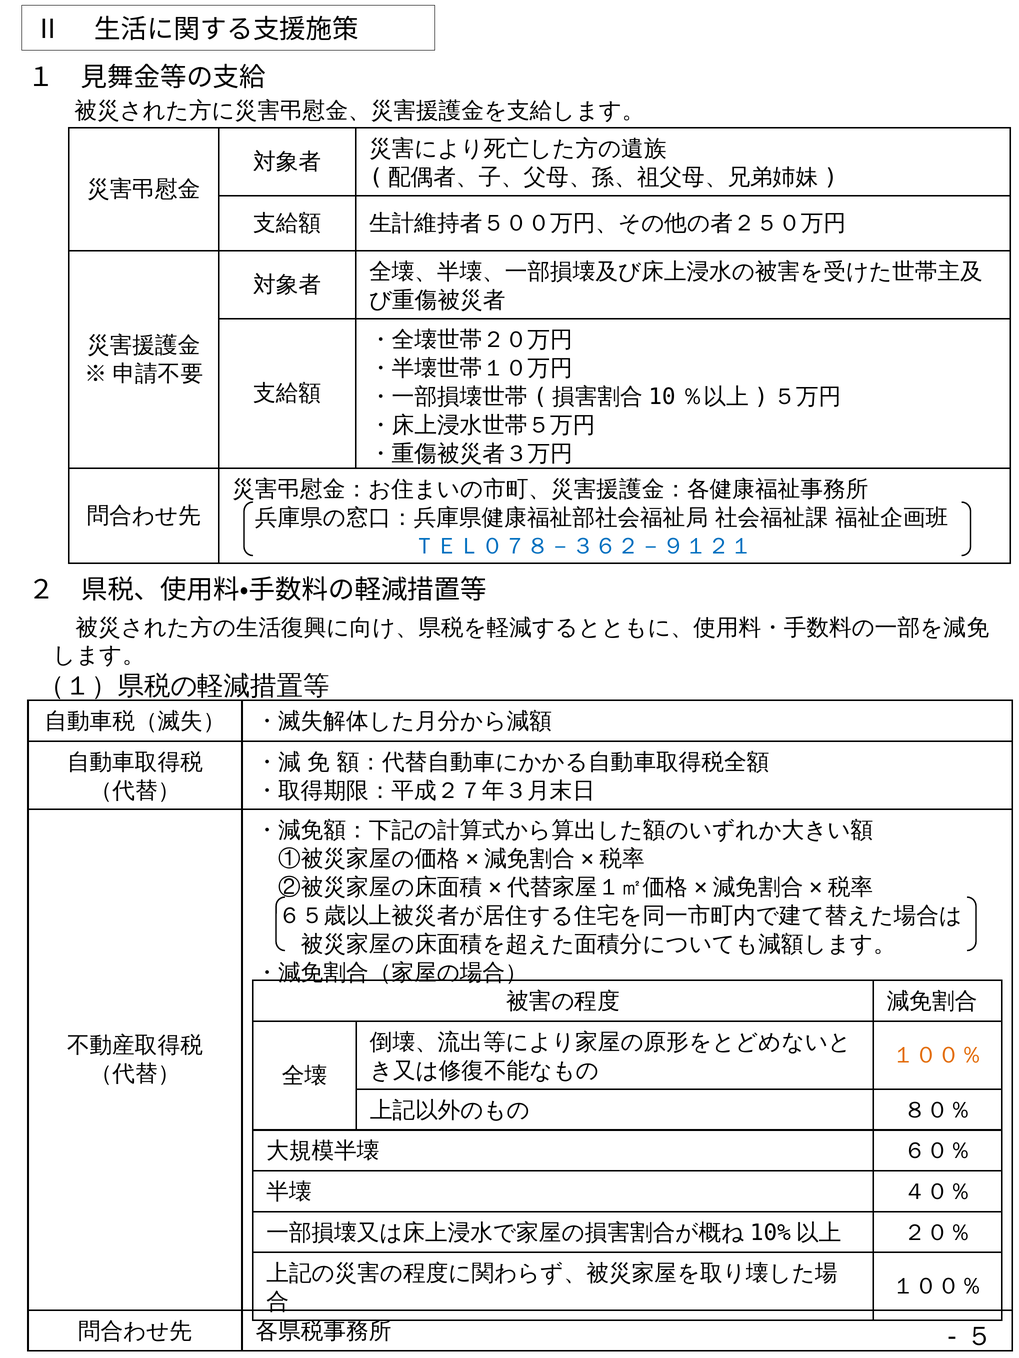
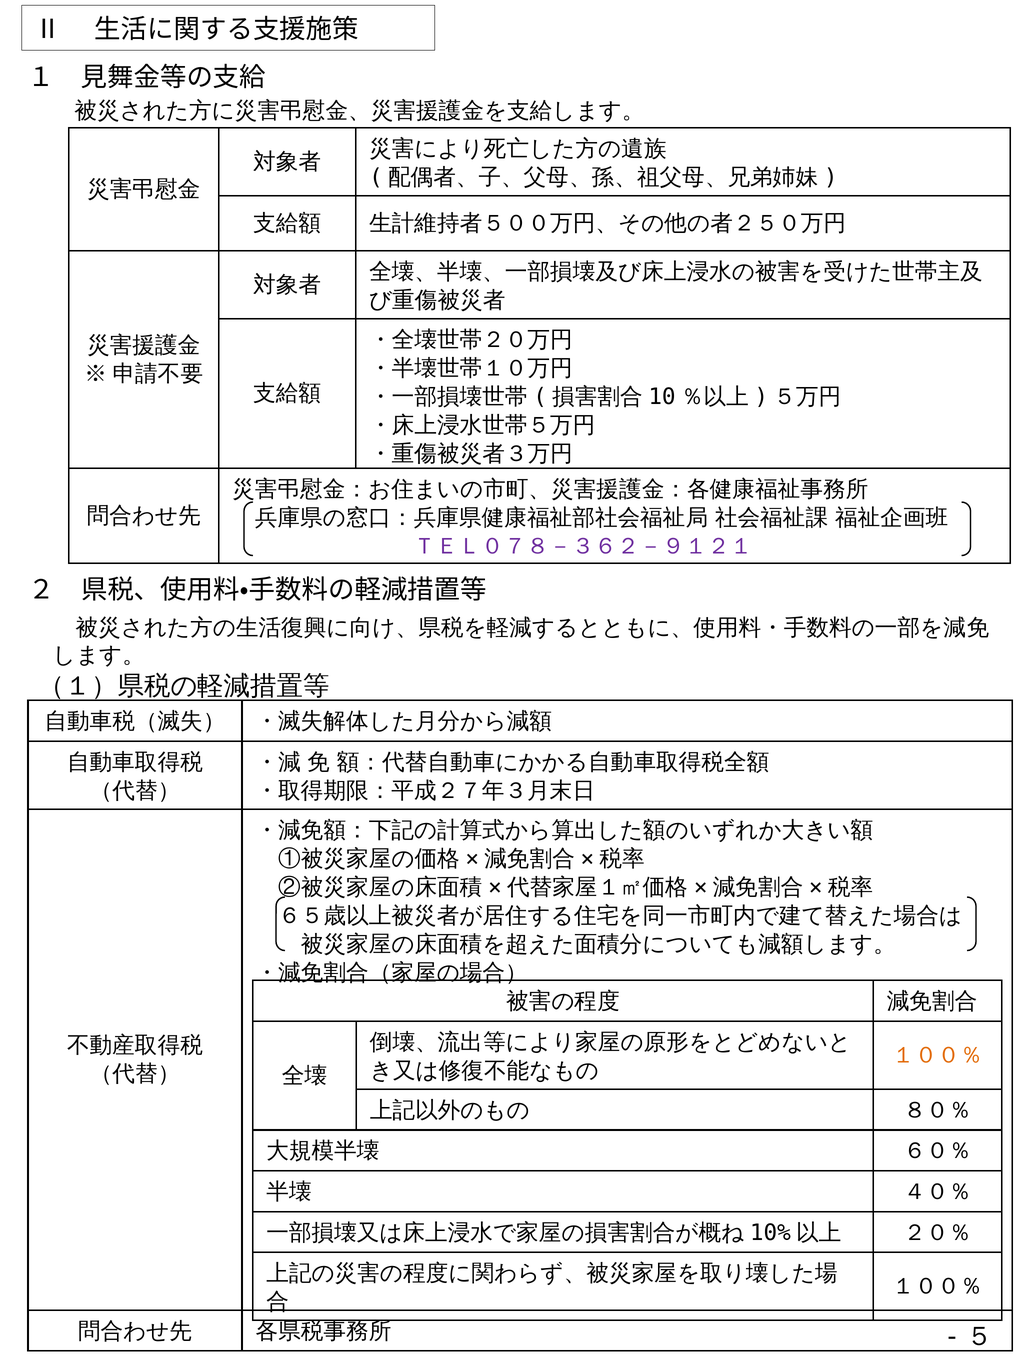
ＴＥＬ０７８－３６２－９１２１ colour: blue -> purple (583, 546)
